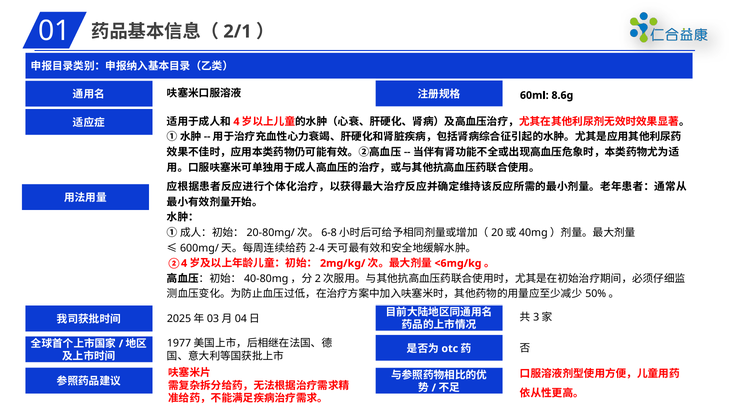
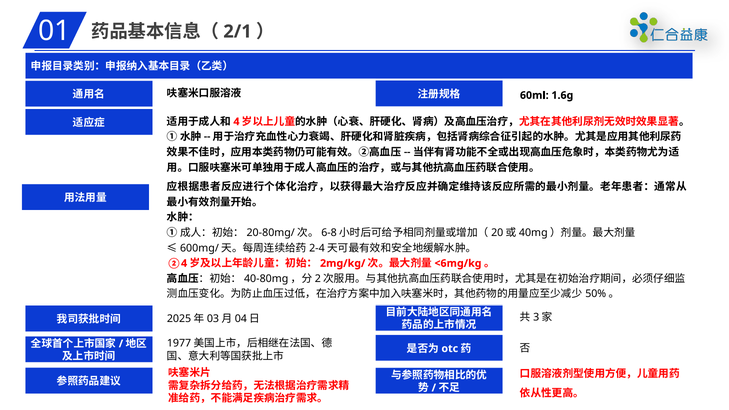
8.6g: 8.6g -> 1.6g (562, 95)
